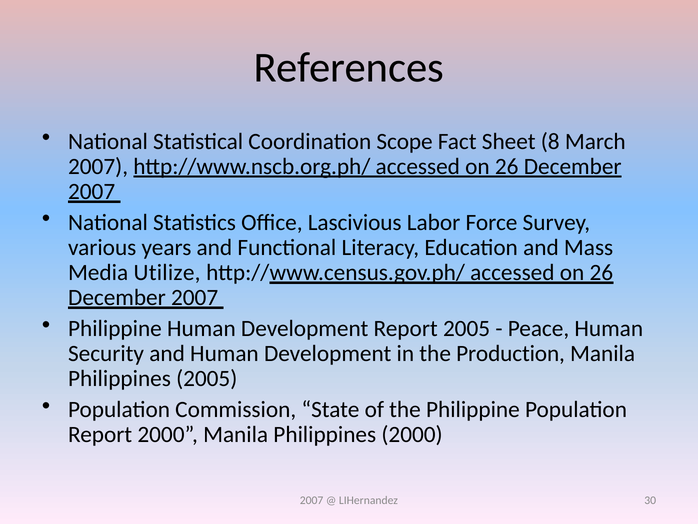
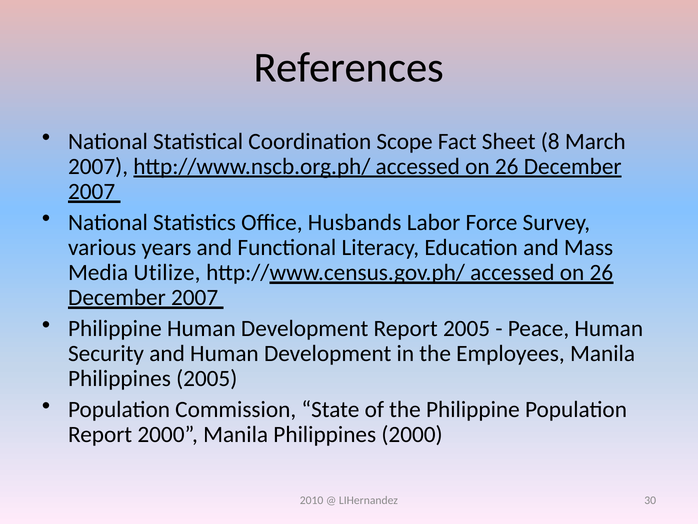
Lascivious: Lascivious -> Husbands (355, 222)
Production: Production -> Employees (510, 353)
2007: 2007 -> 2010 (312, 500)
